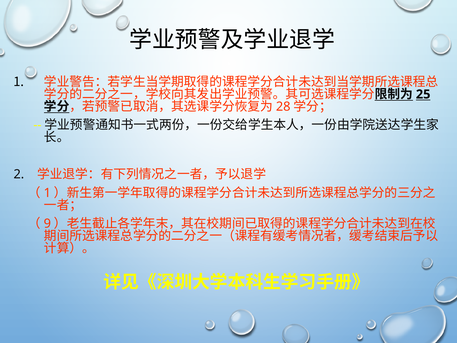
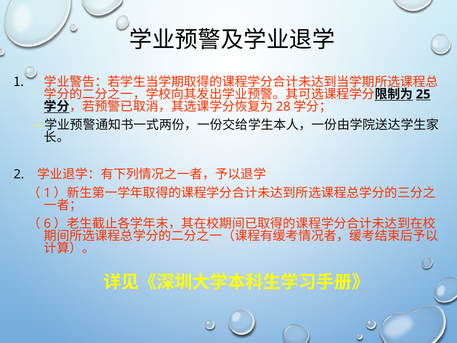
9: 9 -> 6 (47, 224)
